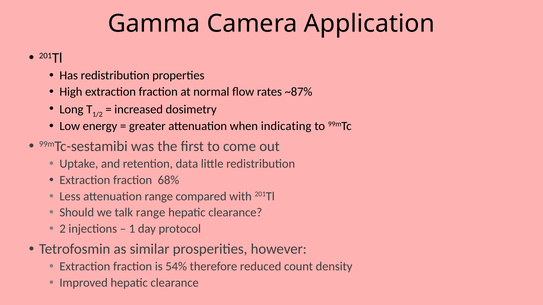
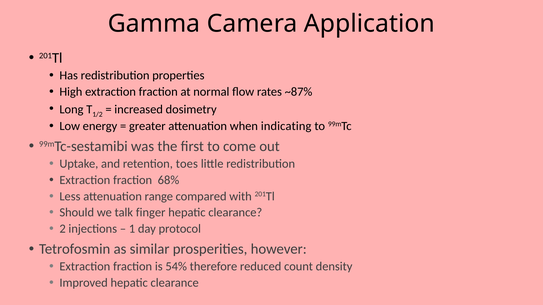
data: data -> toes (187, 164)
talk range: range -> finger (151, 213)
